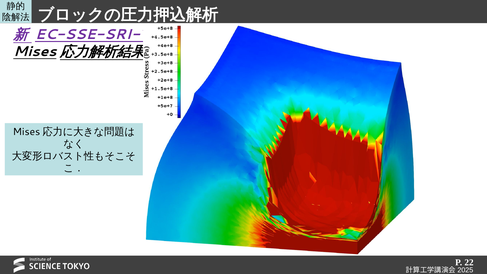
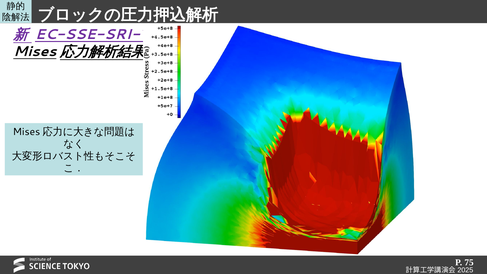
22: 22 -> 75 (469, 262)
